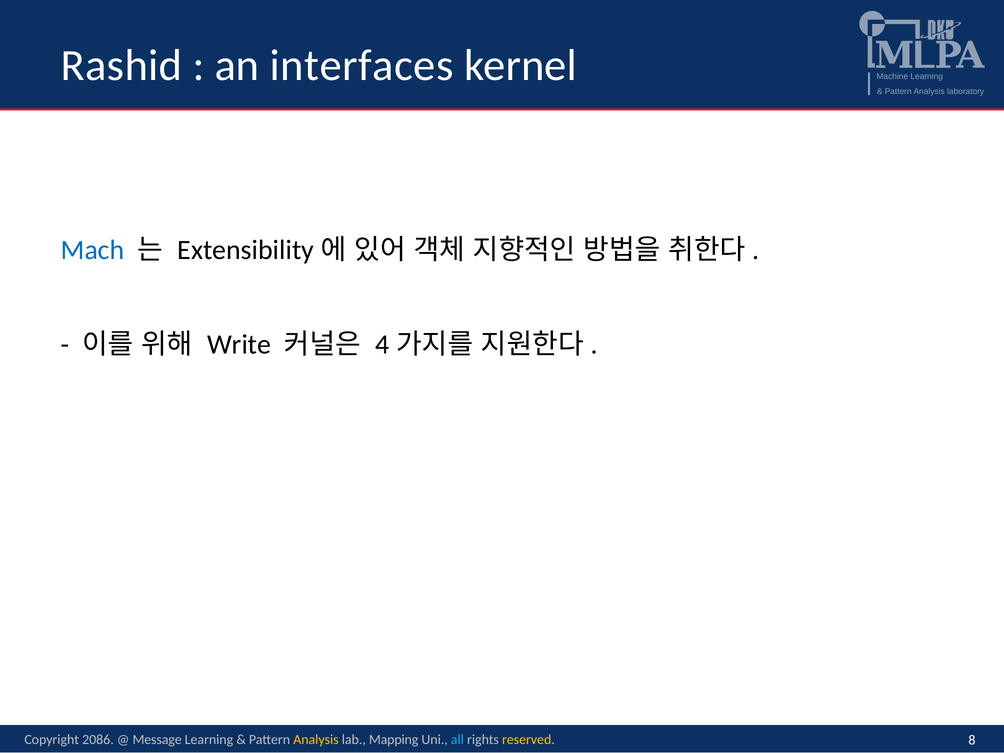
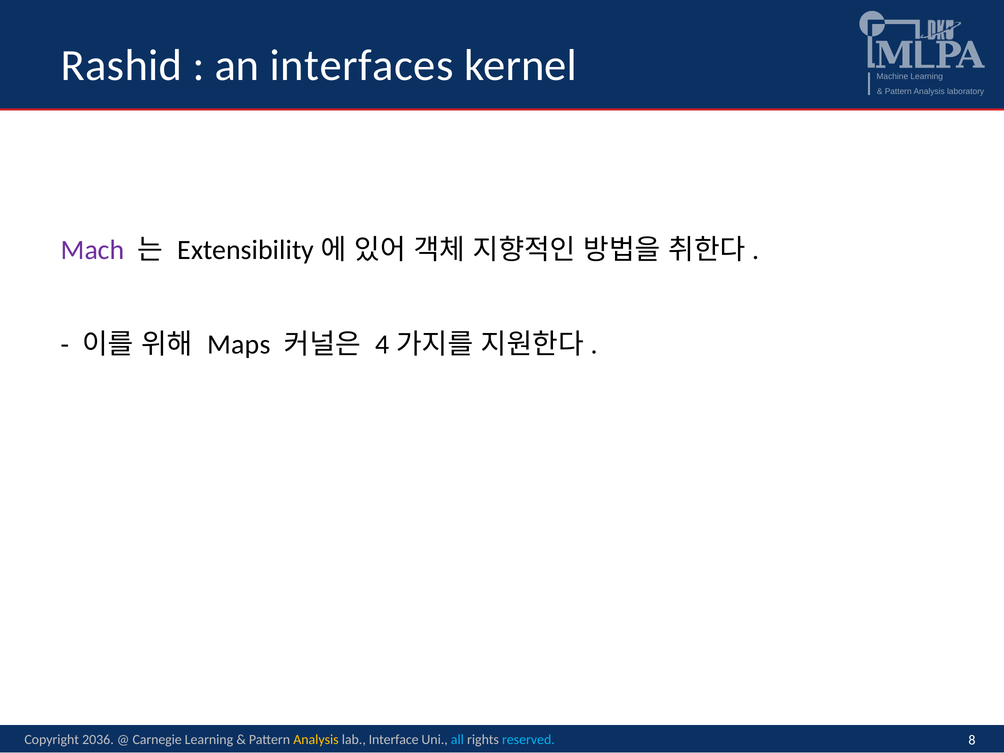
Mach colour: blue -> purple (92, 250)
Write: Write -> Maps (239, 345)
2086: 2086 -> 2036 (98, 740)
Message: Message -> Carnegie (157, 740)
Mapping: Mapping -> Interface (394, 740)
reserved colour: yellow -> light blue (528, 740)
